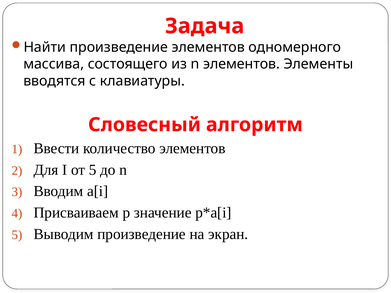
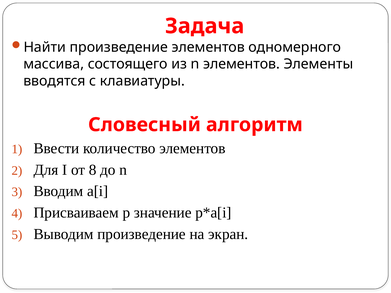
от 5: 5 -> 8 (93, 170)
